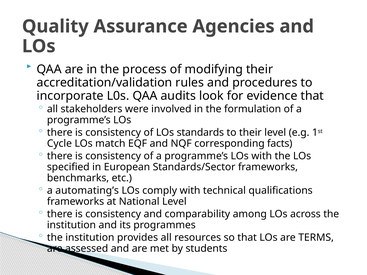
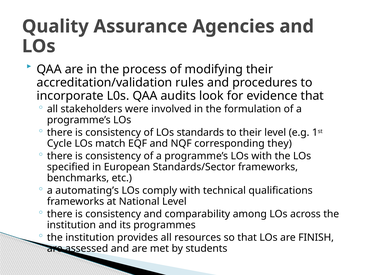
facts: facts -> they (280, 144)
TERMS: TERMS -> FINISH (316, 238)
